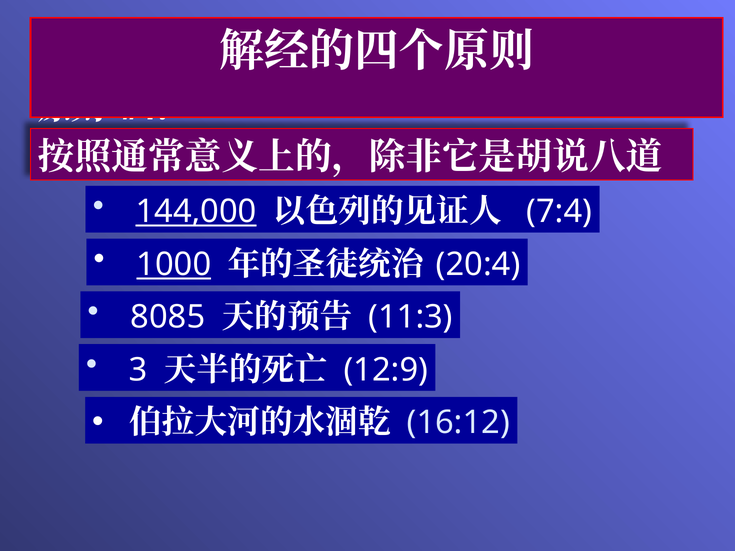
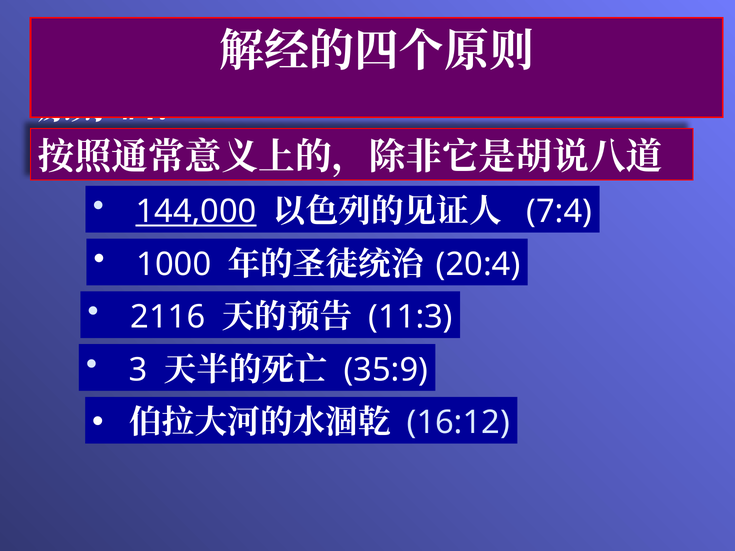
1000 underline: present -> none (174, 264)
8085: 8085 -> 2116 (168, 317)
12:9: 12:9 -> 35:9 (386, 370)
